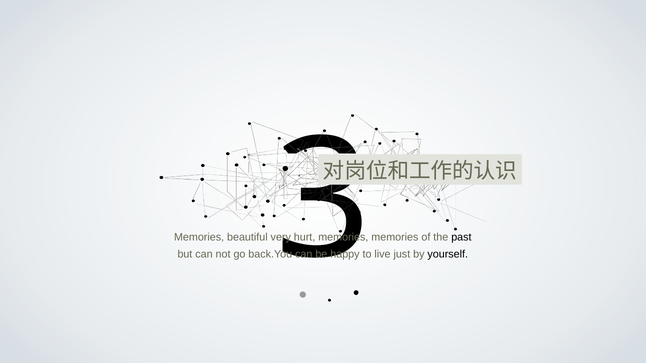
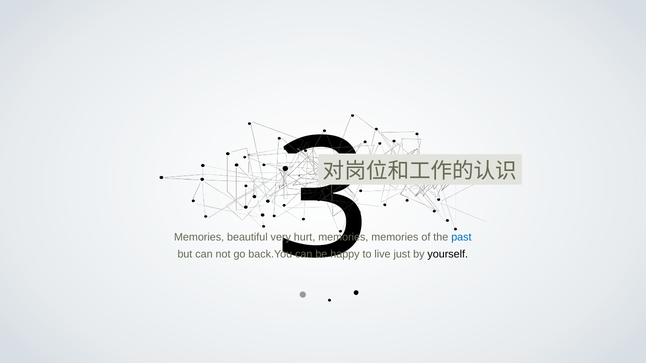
past colour: black -> blue (461, 238)
